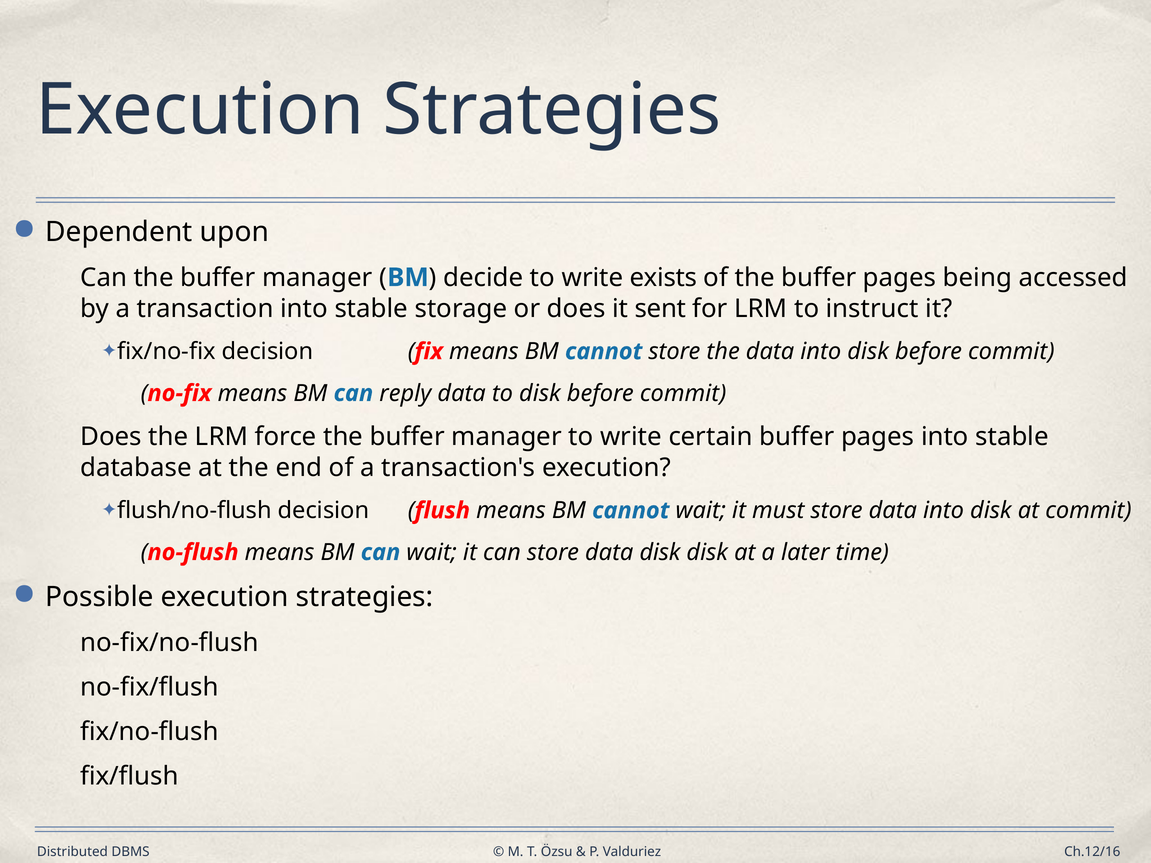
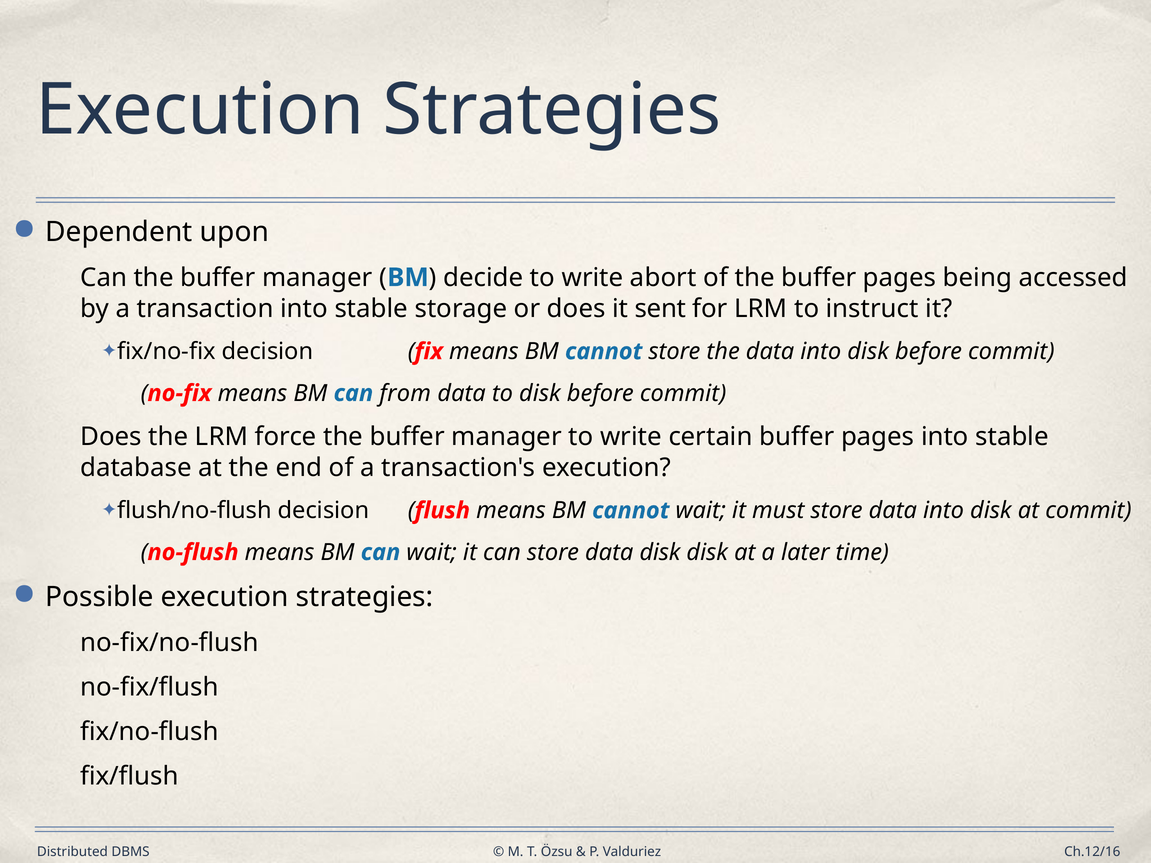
exists: exists -> abort (663, 278)
reply: reply -> from (405, 393)
